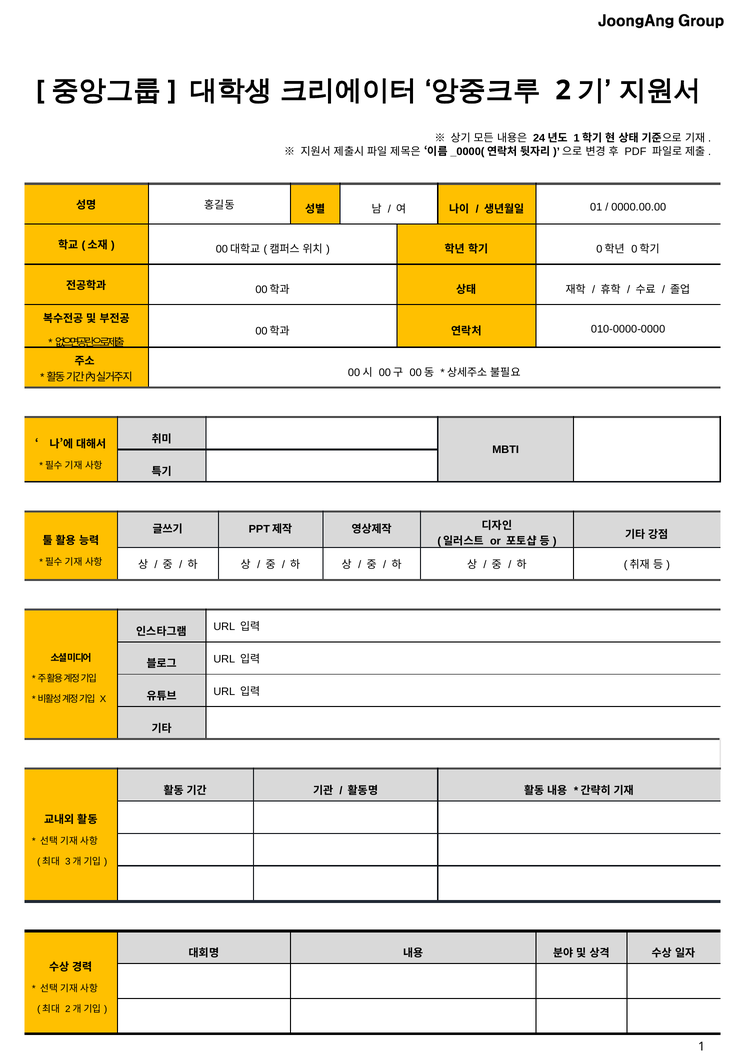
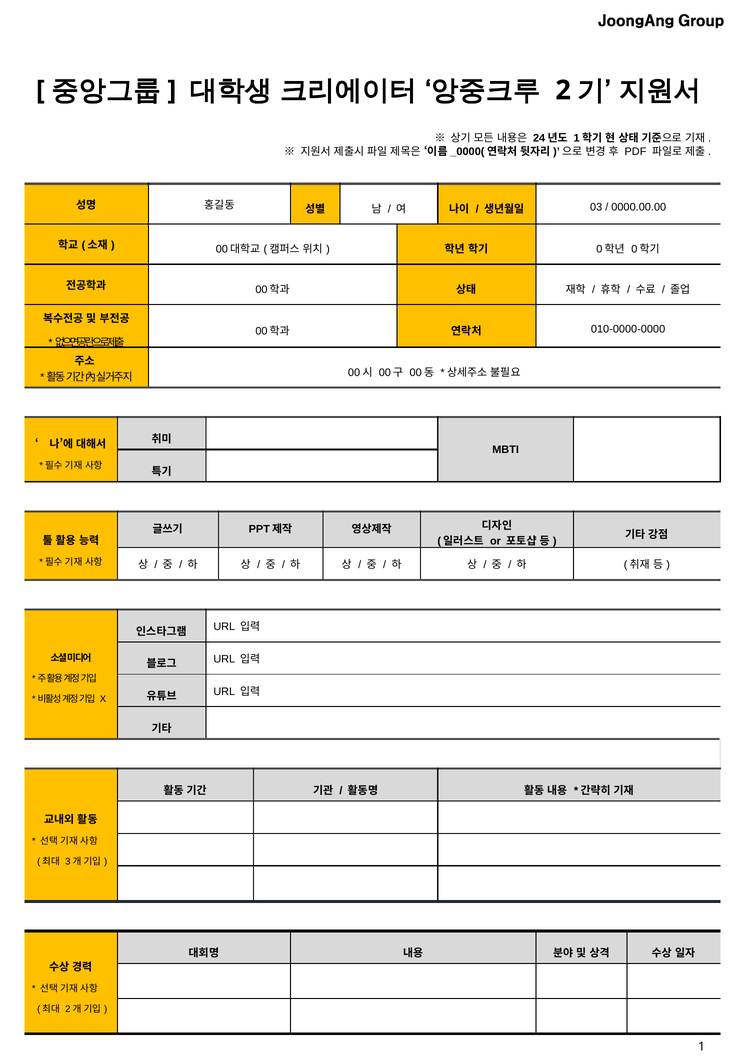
01: 01 -> 03 (596, 207)
